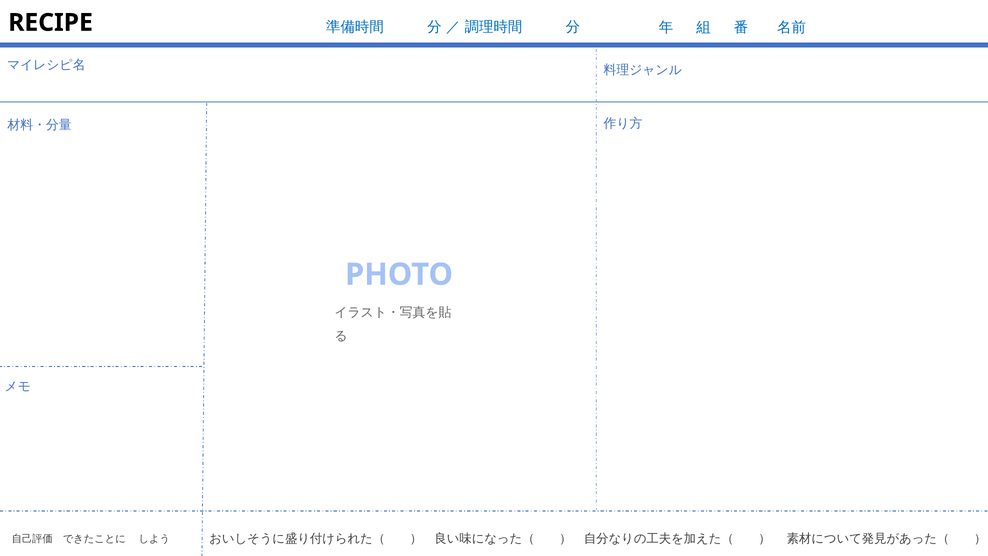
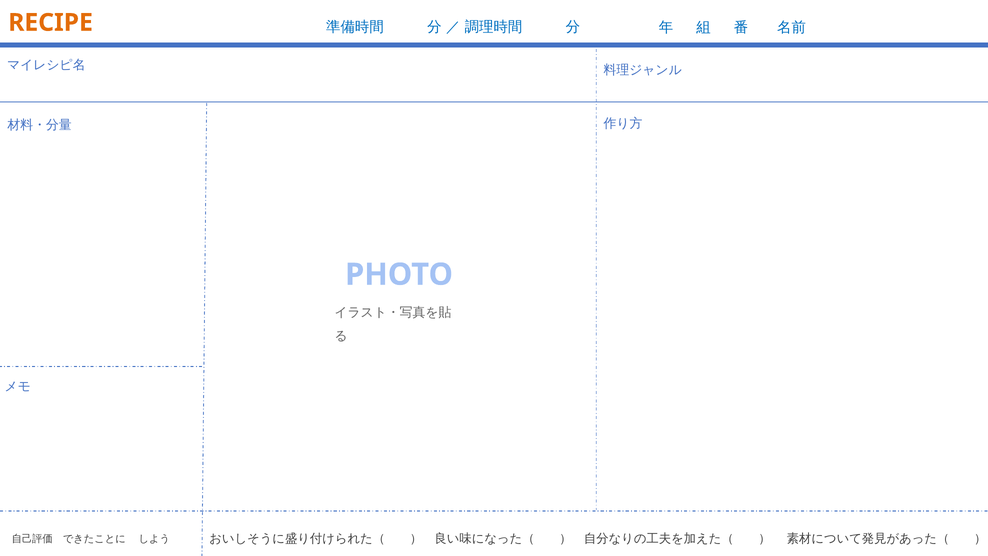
RECIPE colour: black -> orange (51, 23)
